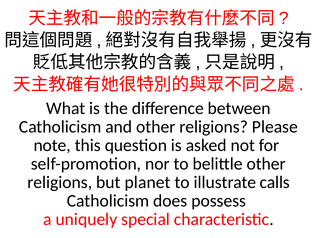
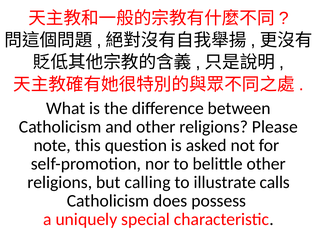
planet: planet -> calling (148, 182)
